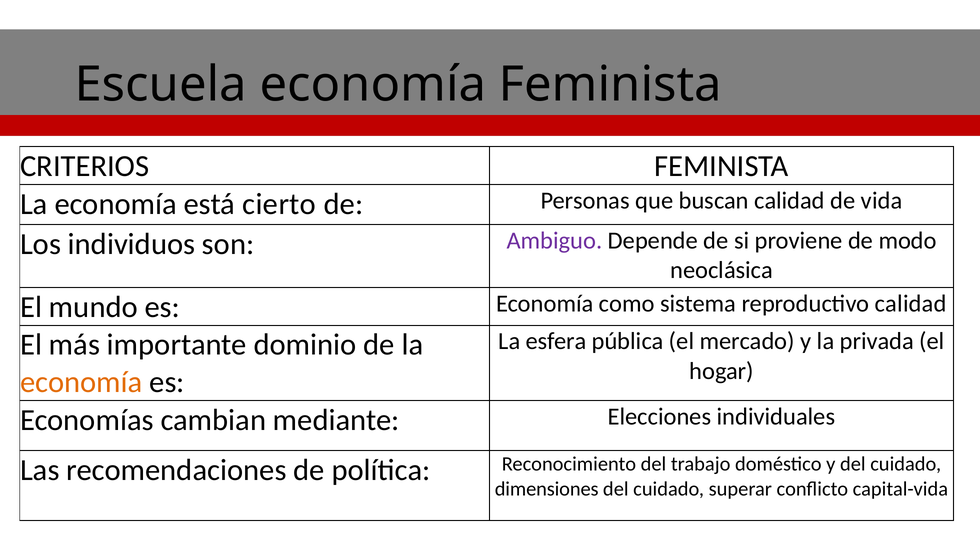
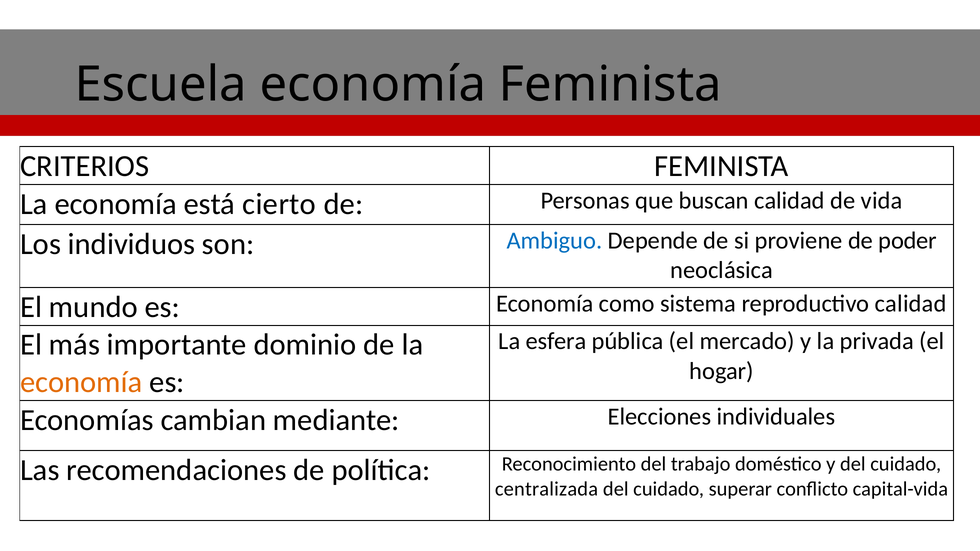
Ambiguo colour: purple -> blue (554, 241)
modo: modo -> poder (908, 241)
dimensiones: dimensiones -> centralizada (546, 489)
